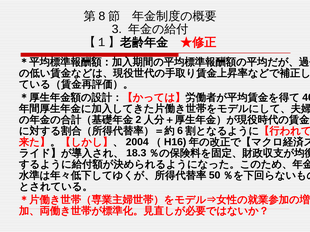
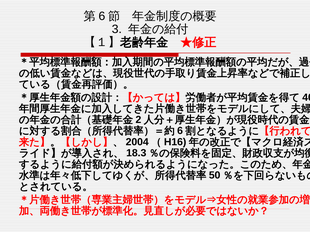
8: 8 -> 6 (102, 16)
